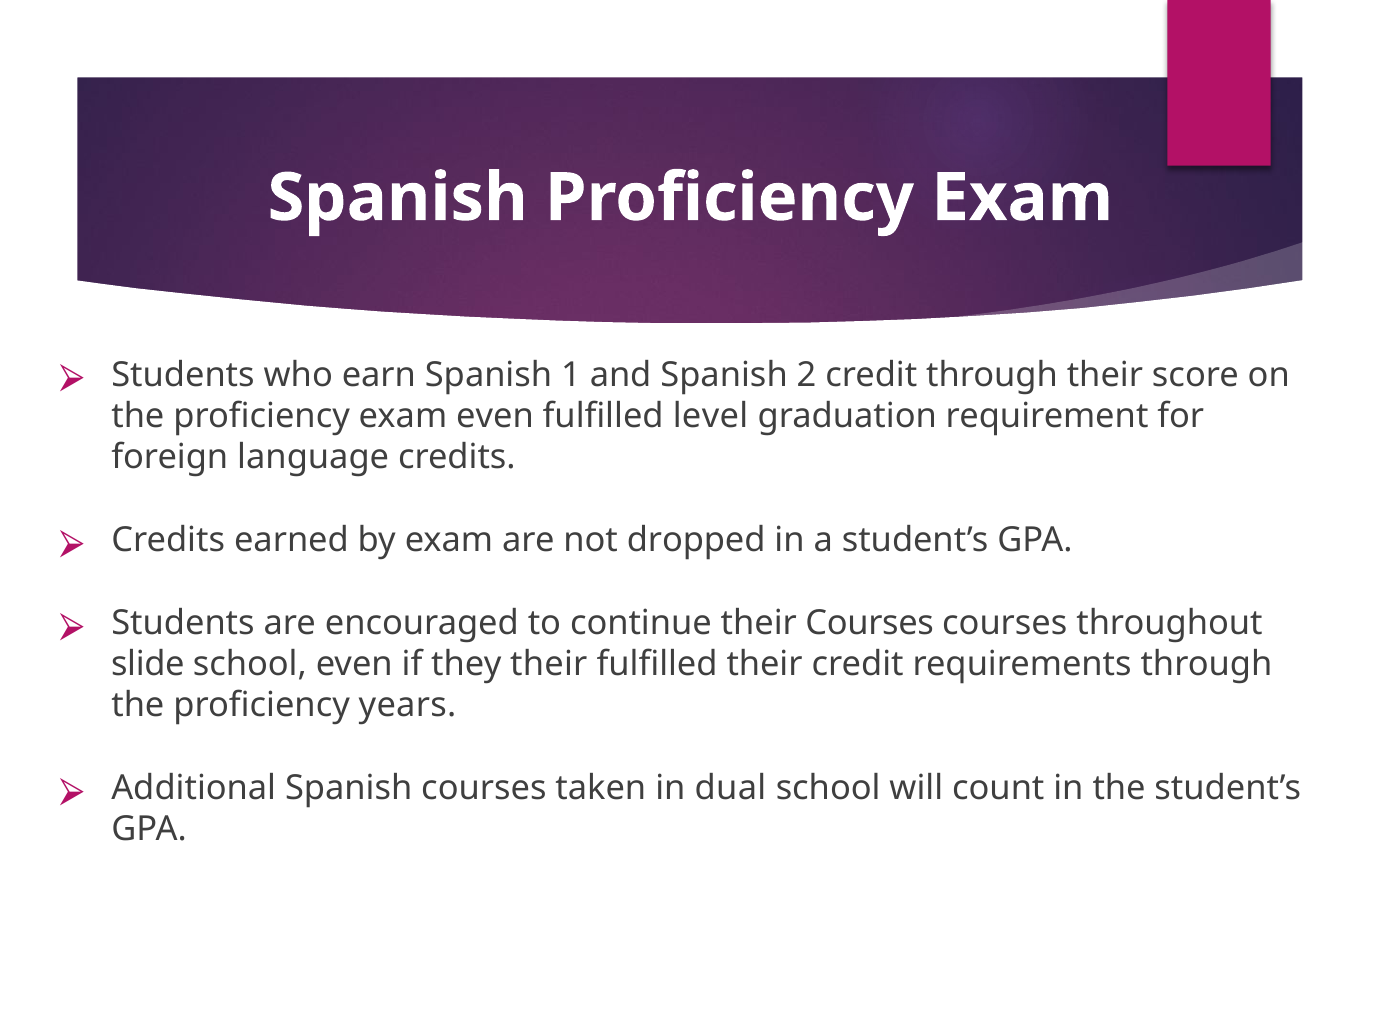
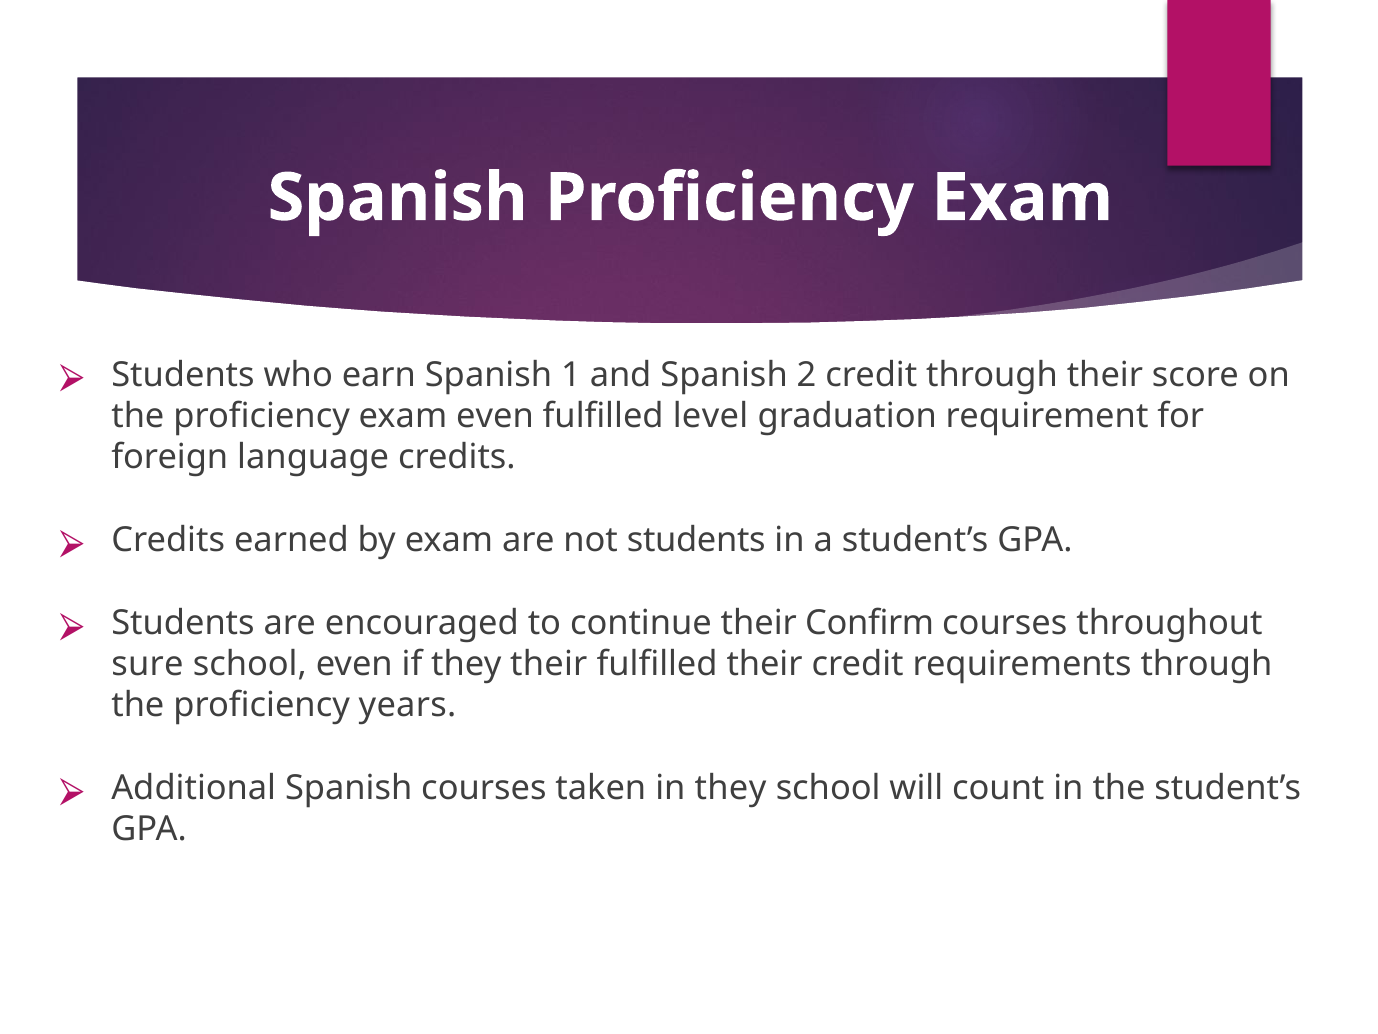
not dropped: dropped -> students (696, 540)
their Courses: Courses -> Confirm (870, 623)
slide: slide -> sure (148, 664)
in dual: dual -> they (730, 788)
